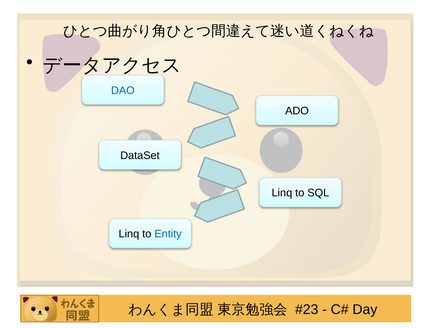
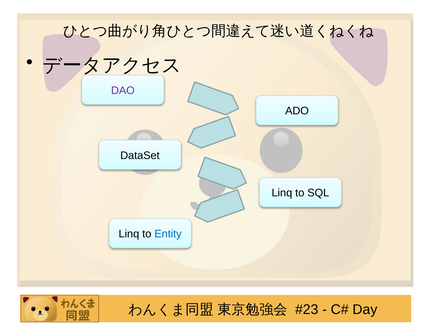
DAO colour: blue -> purple (123, 90)
